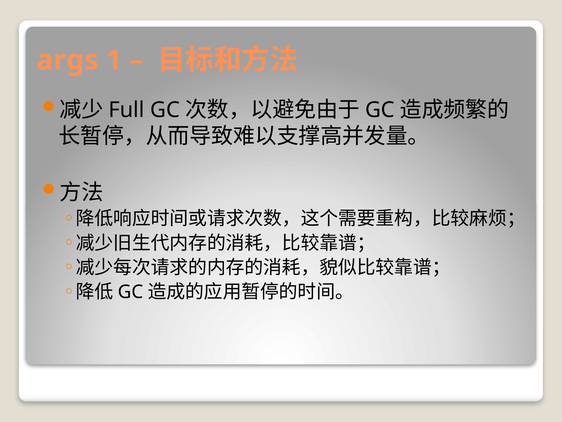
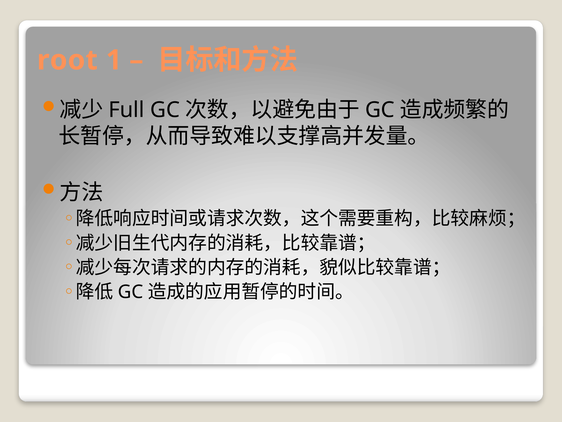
args: args -> root (67, 60)
